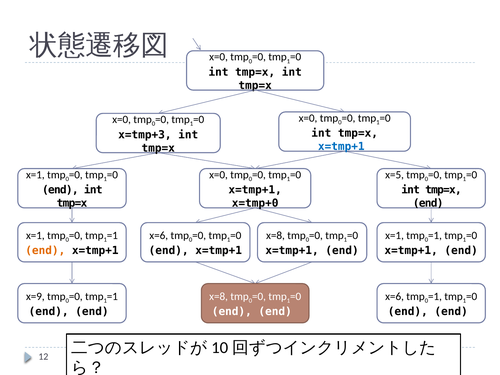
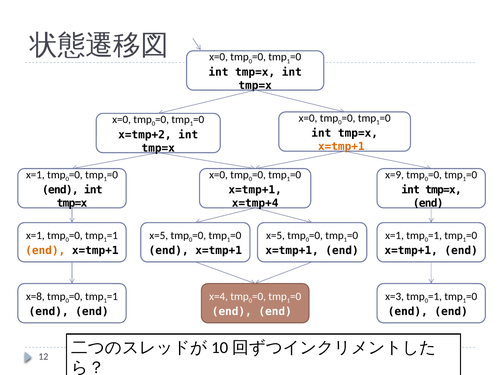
x=tmp+3: x=tmp+3 -> x=tmp+2 (145, 135)
x=tmp+1 colour: blue -> orange (341, 147)
x=5: x=5 -> x=9 (395, 175)
x=tmp+0: x=tmp+0 -> x=tmp+4 (255, 203)
x=6: x=6 -> x=5 (159, 235)
x=8: x=8 -> x=5 (275, 235)
x=9: x=9 -> x=8 (35, 296)
x=8: x=8 -> x=4 (219, 296)
x=6: x=6 -> x=3 (395, 296)
